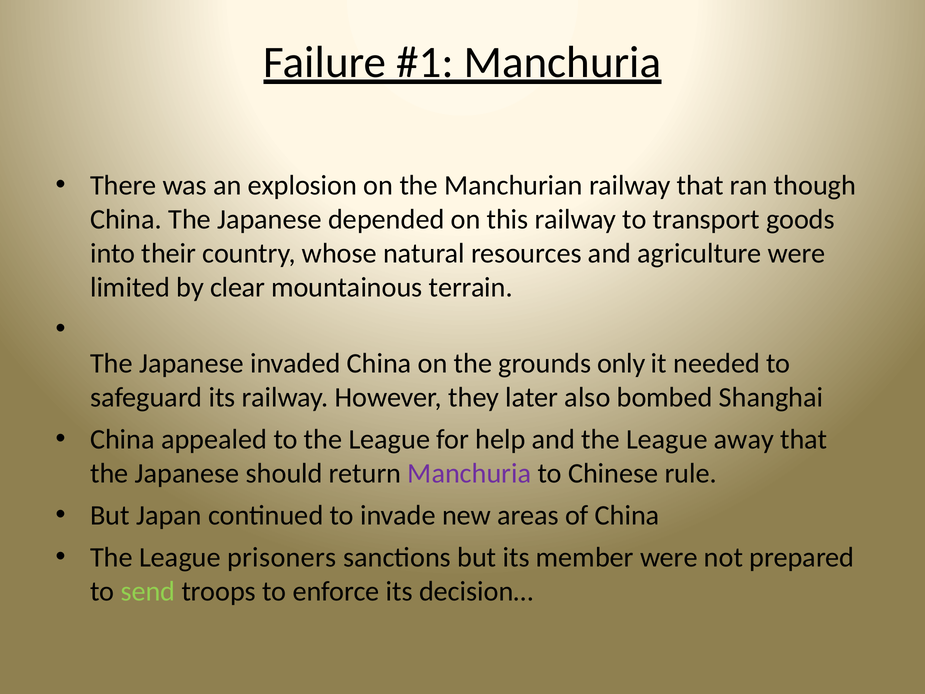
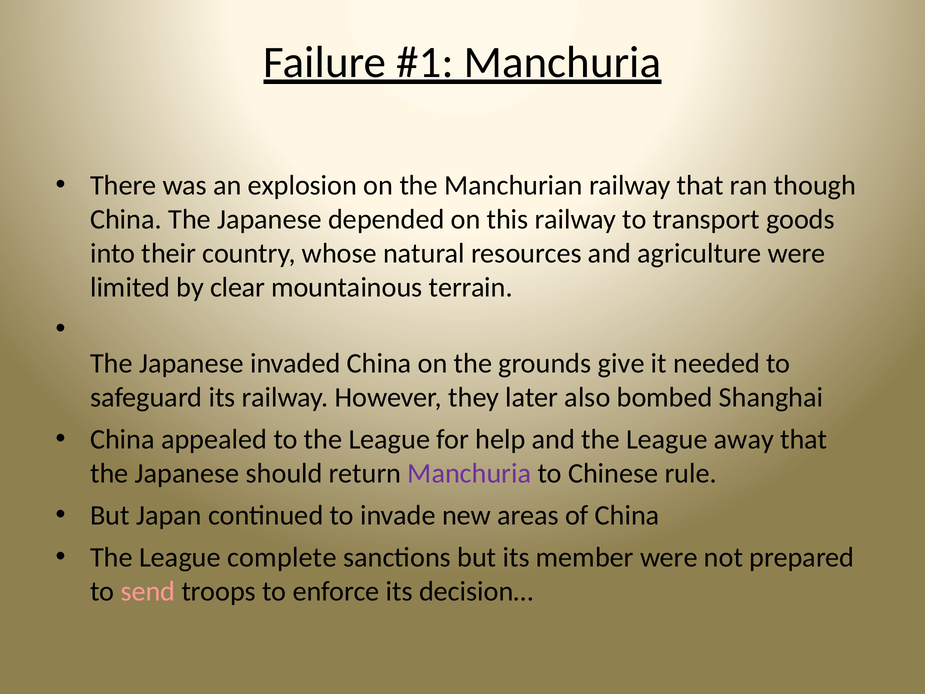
only: only -> give (621, 363)
prisoners: prisoners -> complete (282, 557)
send colour: light green -> pink (148, 591)
